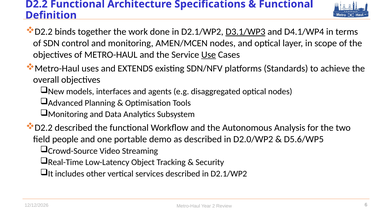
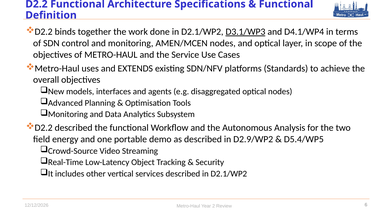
Use underline: present -> none (209, 55)
people: people -> energy (65, 139)
D2.0/WP2: D2.0/WP2 -> D2.9/WP2 (253, 139)
D5.6/WP5: D5.6/WP5 -> D5.4/WP5 (304, 139)
